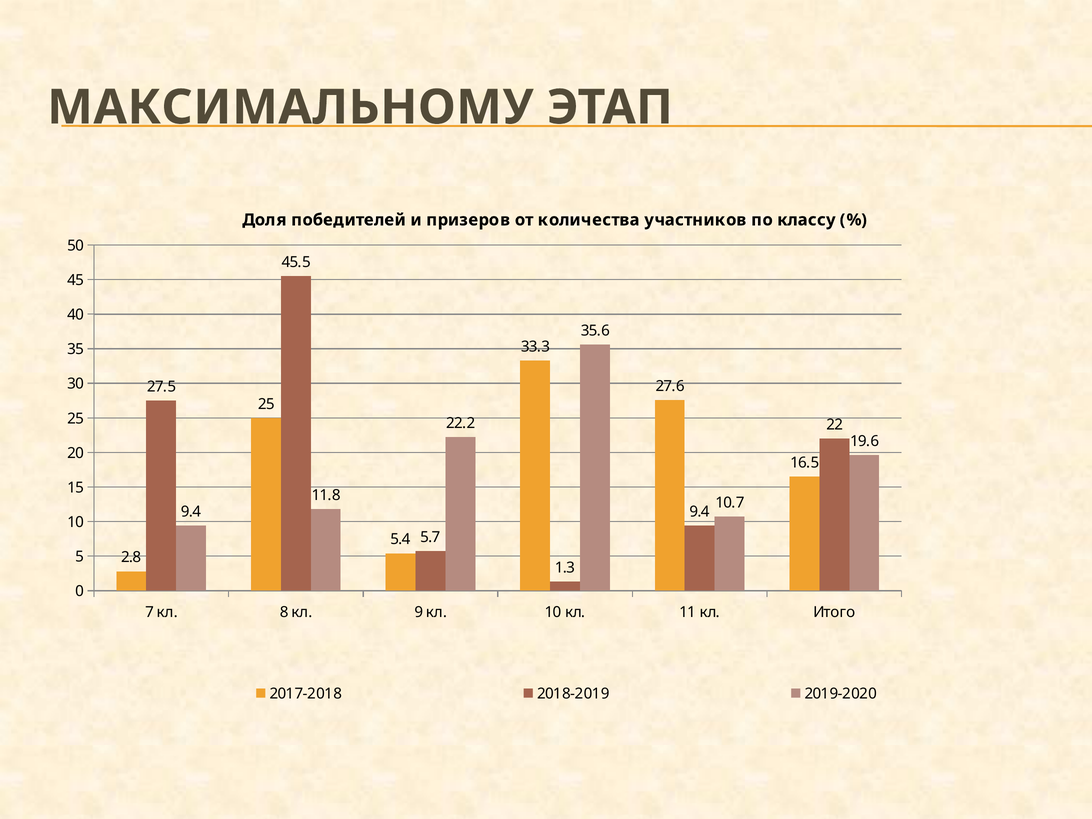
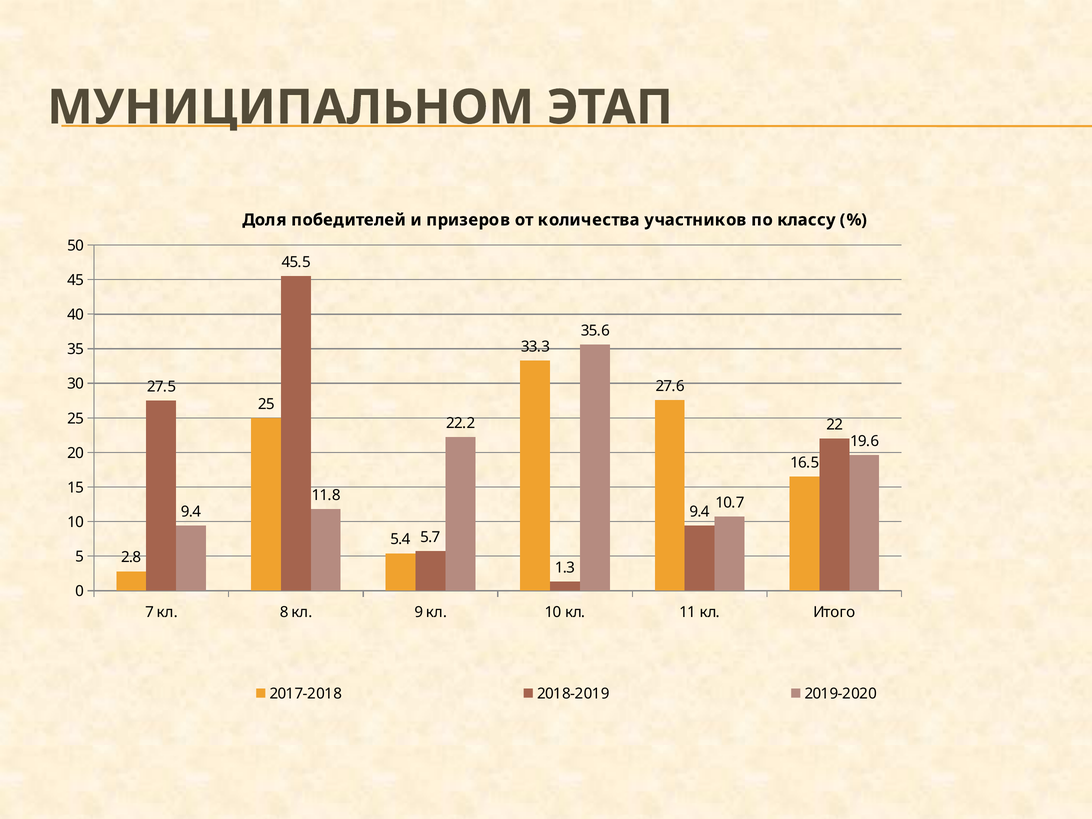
МАКСИМАЛЬНОМУ: МАКСИМАЛЬНОМУ -> МУНИЦИПАЛЬНОМ (291, 107)
